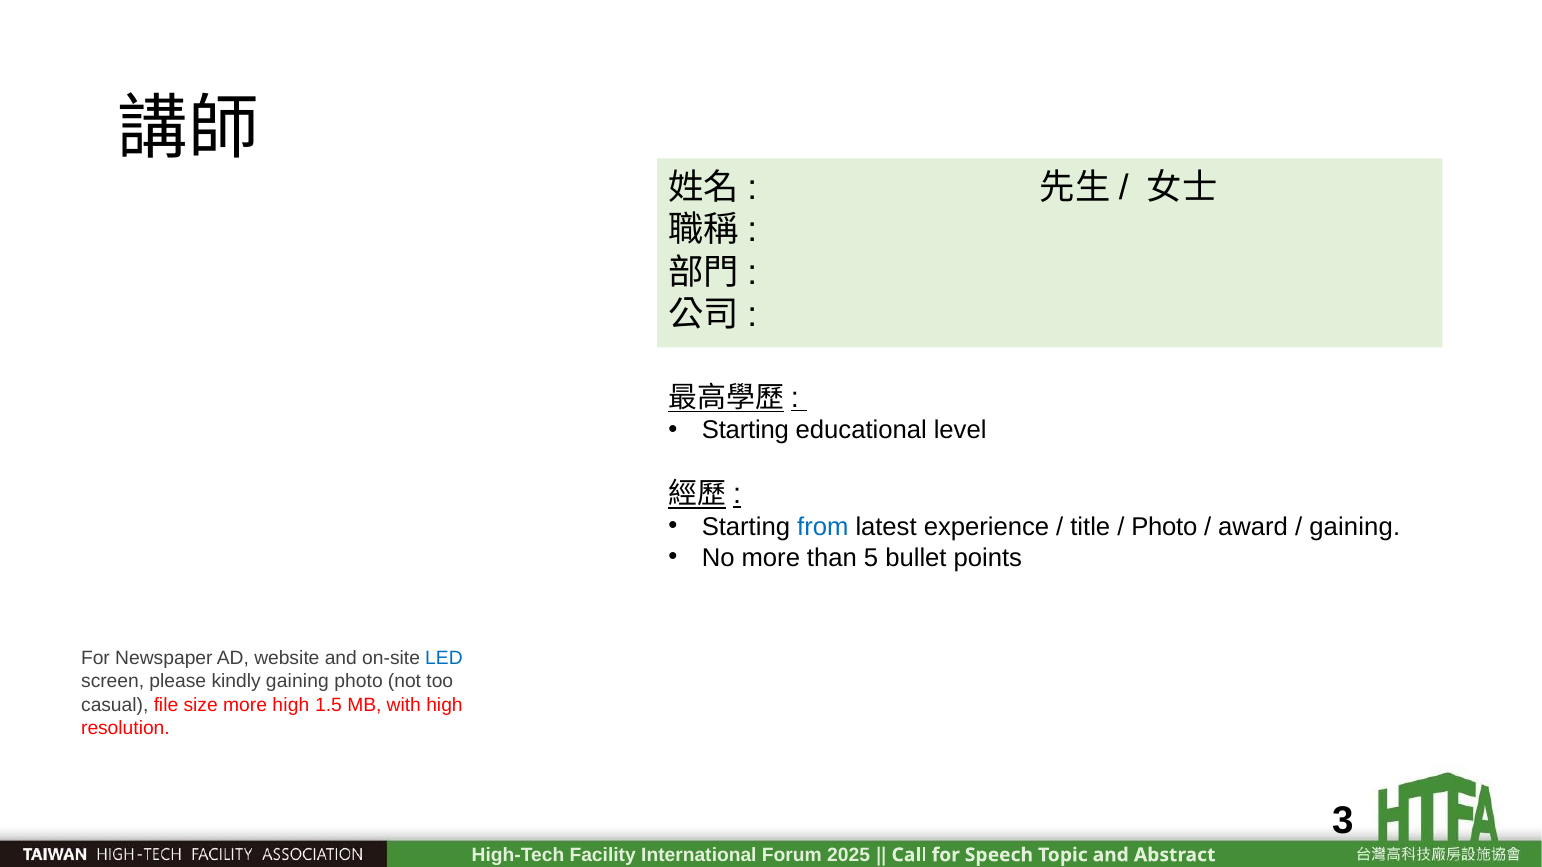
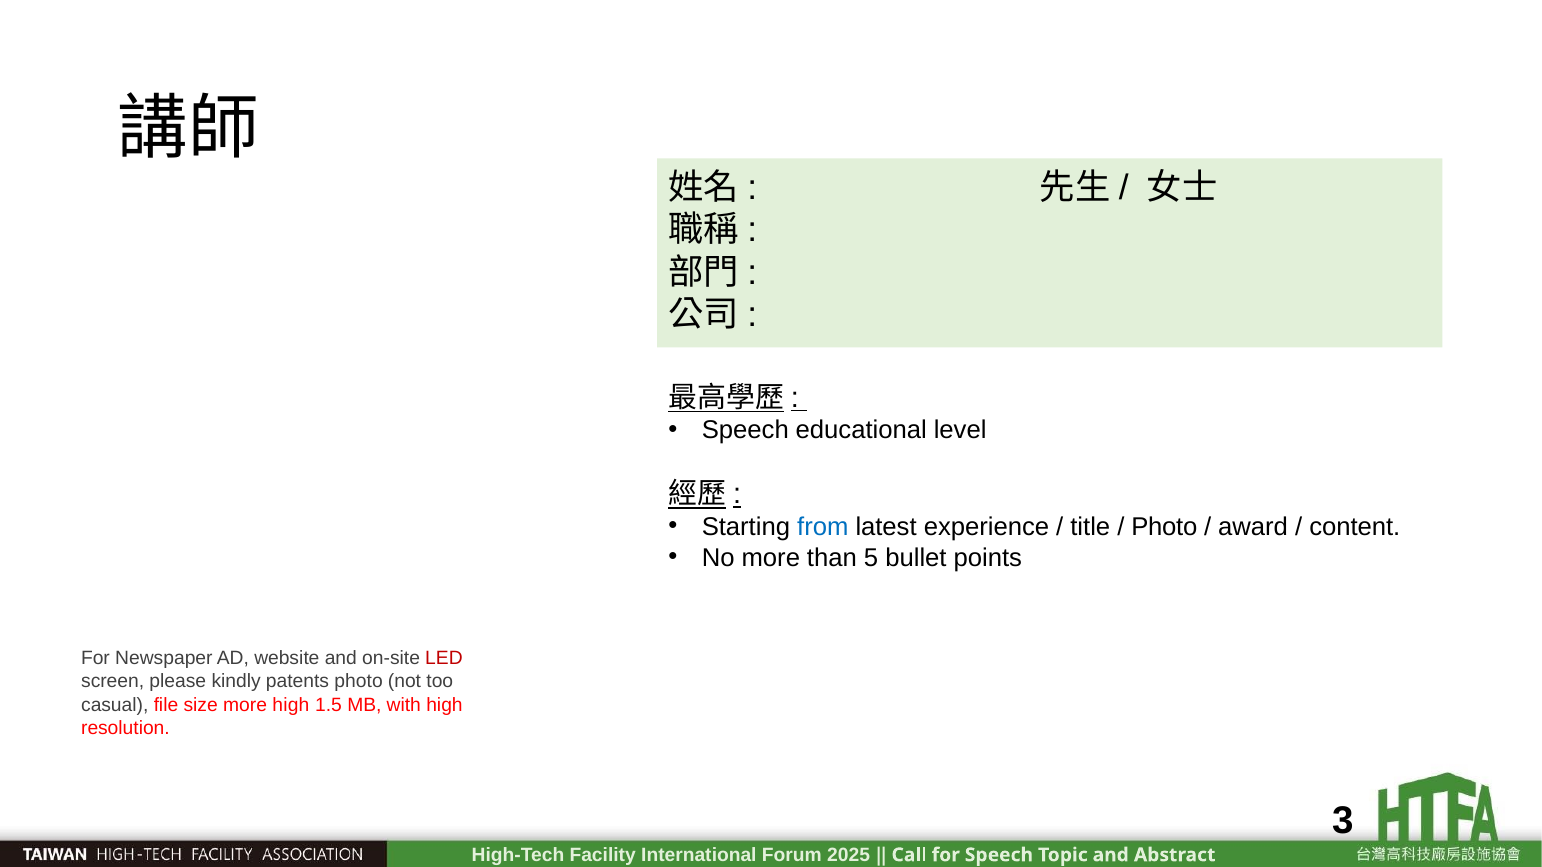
Starting: Starting -> Speech (745, 430)
gaining: gaining -> content (1355, 527)
LED colour: blue -> red (444, 659)
kindly gaining: gaining -> patents (298, 682)
